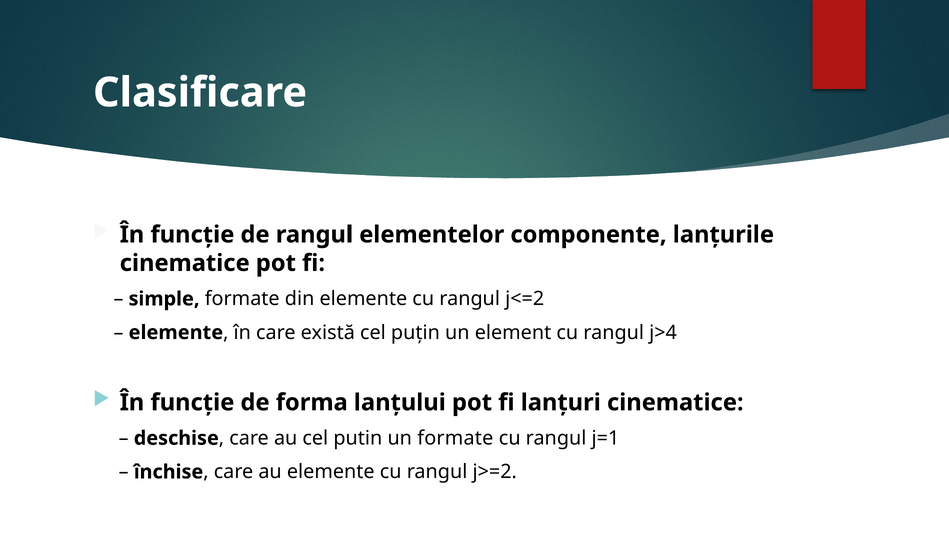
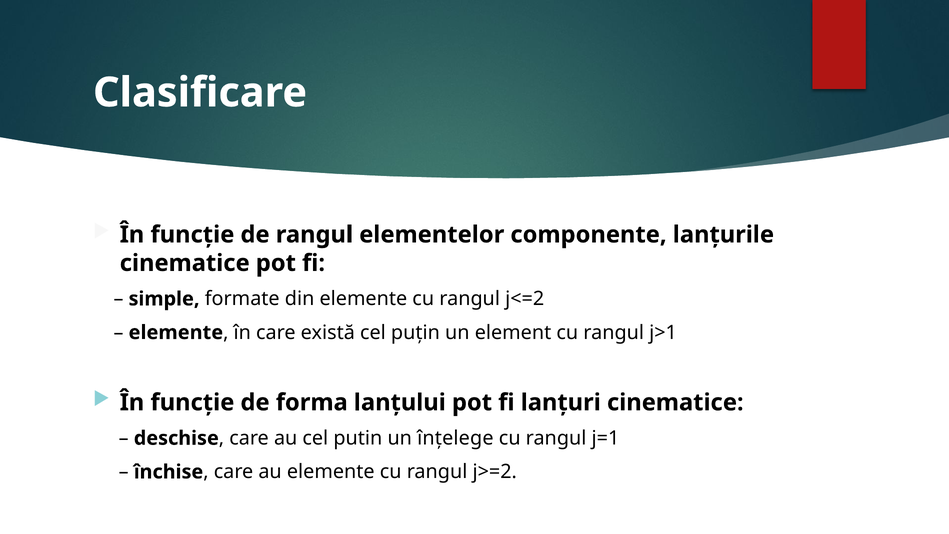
j>4: j>4 -> j>1 (663, 332)
un formate: formate -> înțelege (455, 438)
